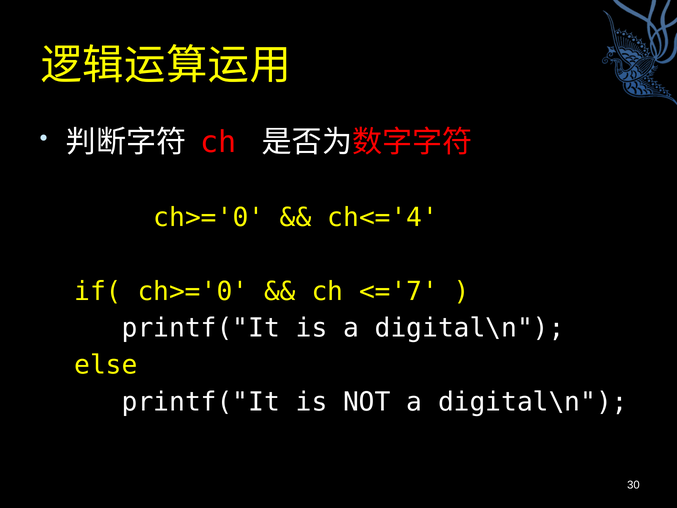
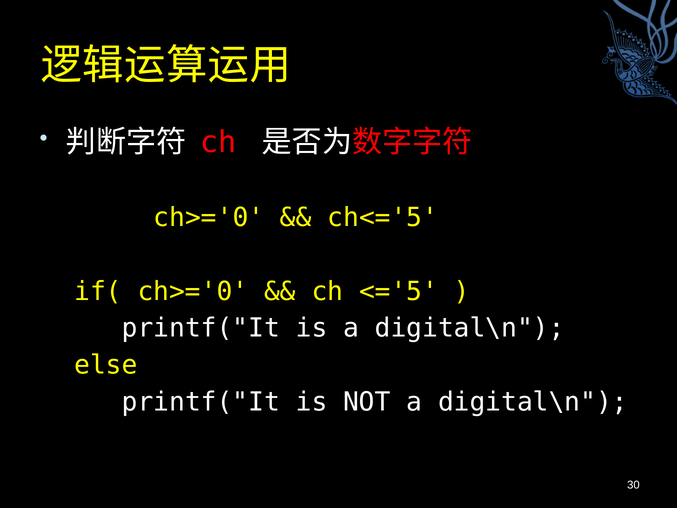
ch<='4: ch<='4 -> ch<='5 (383, 218)
<='7: <='7 -> <='5 (399, 291)
